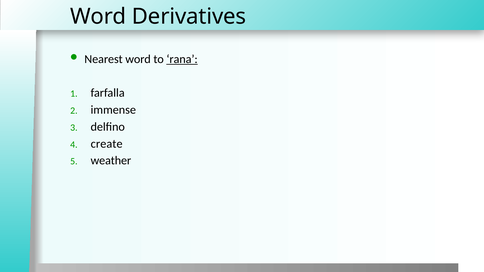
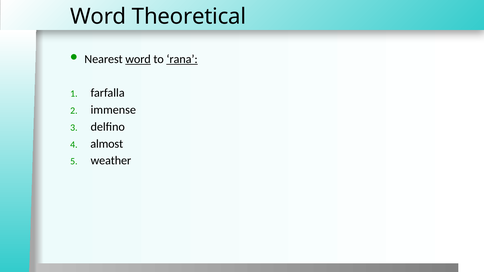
Derivatives: Derivatives -> Theoretical (189, 17)
word underline: none -> present (138, 59)
create: create -> almost (107, 144)
